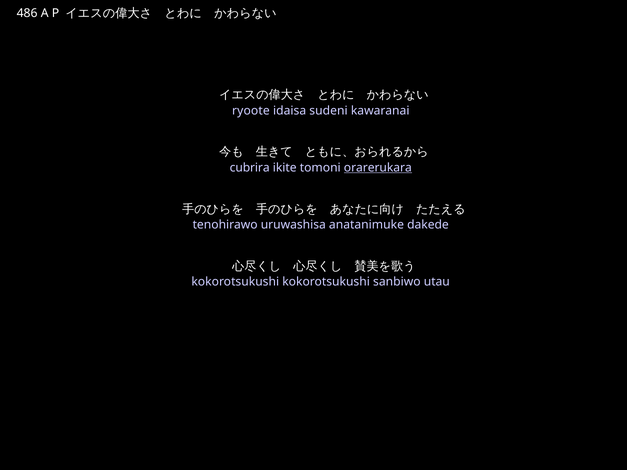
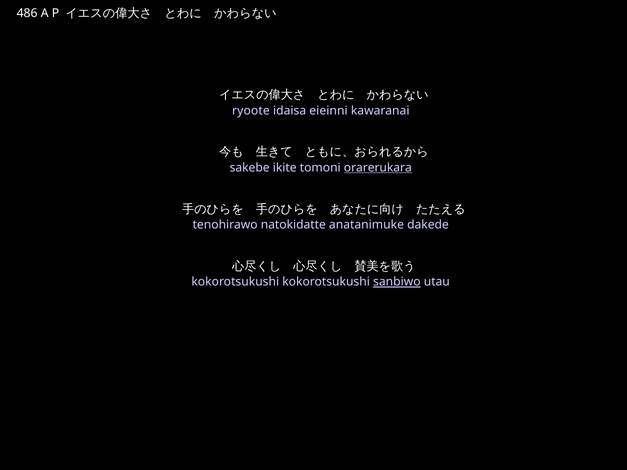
sudeni: sudeni -> eieinni (329, 111)
cubrira: cubrira -> sakebe (250, 168)
uruwashisa: uruwashisa -> natokidatte (293, 225)
sanbiwo underline: none -> present (397, 282)
